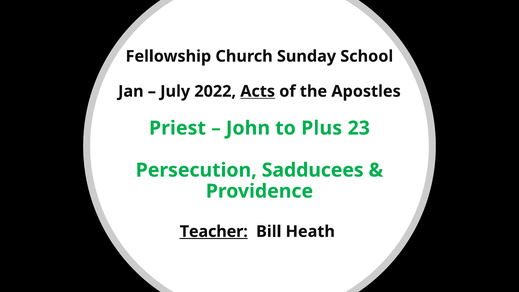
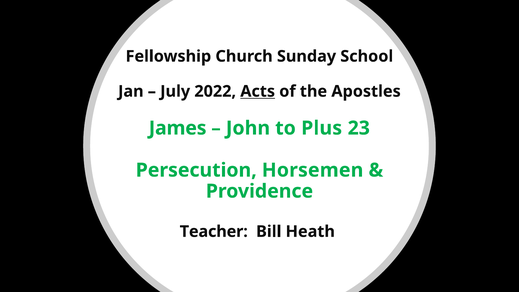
Priest: Priest -> James (178, 128)
Sadducees: Sadducees -> Horsemen (313, 170)
Teacher underline: present -> none (214, 231)
